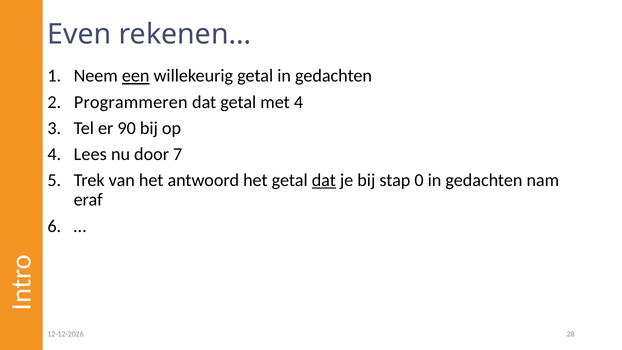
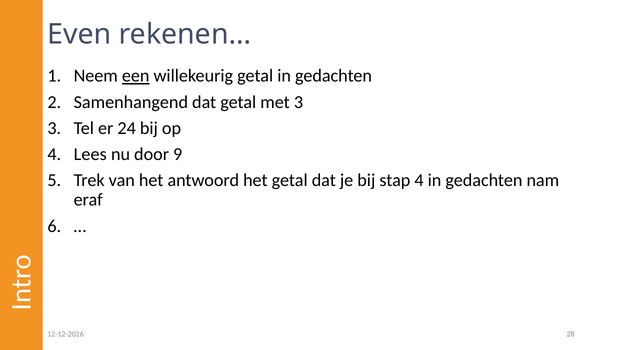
Programmeren: Programmeren -> Samenhangend (131, 102)
met 4: 4 -> 3 (298, 102)
90: 90 -> 24 (127, 128)
7: 7 -> 9 (178, 154)
dat underline: present -> none (324, 180)
stap 0: 0 -> 4 (419, 180)
